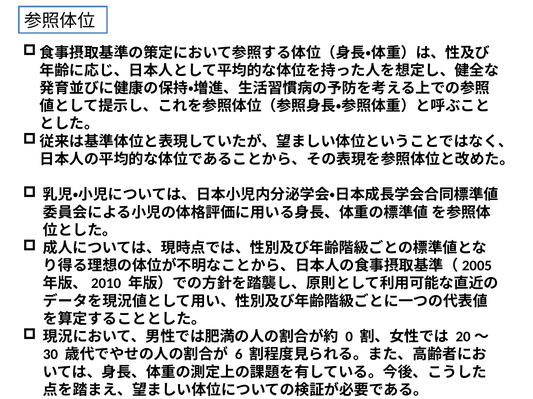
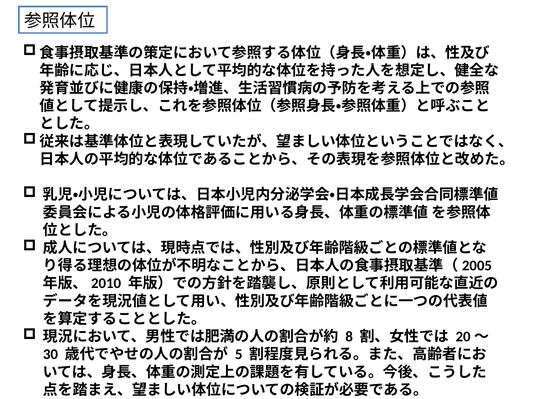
0: 0 -> 8 (349, 337)
6: 6 -> 5 (239, 355)
